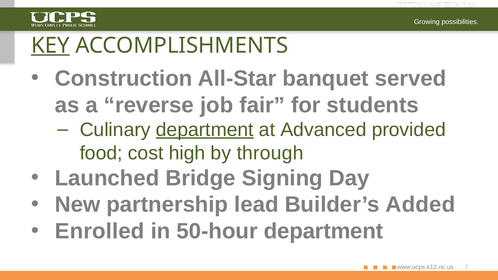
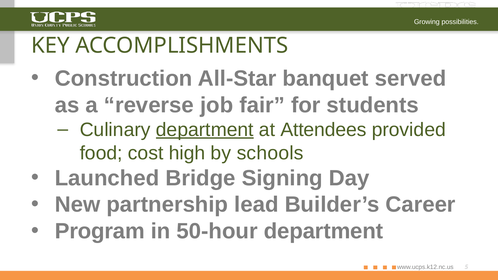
KEY underline: present -> none (50, 46)
Advanced: Advanced -> Attendees (323, 130)
through: through -> schools (270, 153)
Added: Added -> Career (421, 205)
Enrolled: Enrolled -> Program (100, 231)
